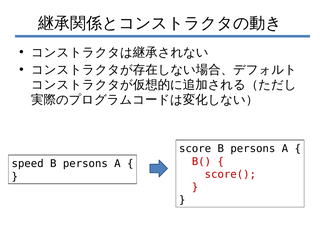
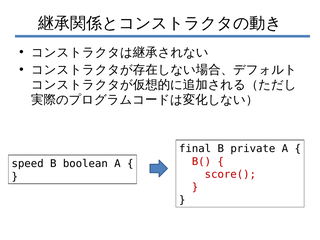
score: score -> final (195, 149)
persons: persons -> private (253, 149)
persons: persons -> boolean (85, 164)
